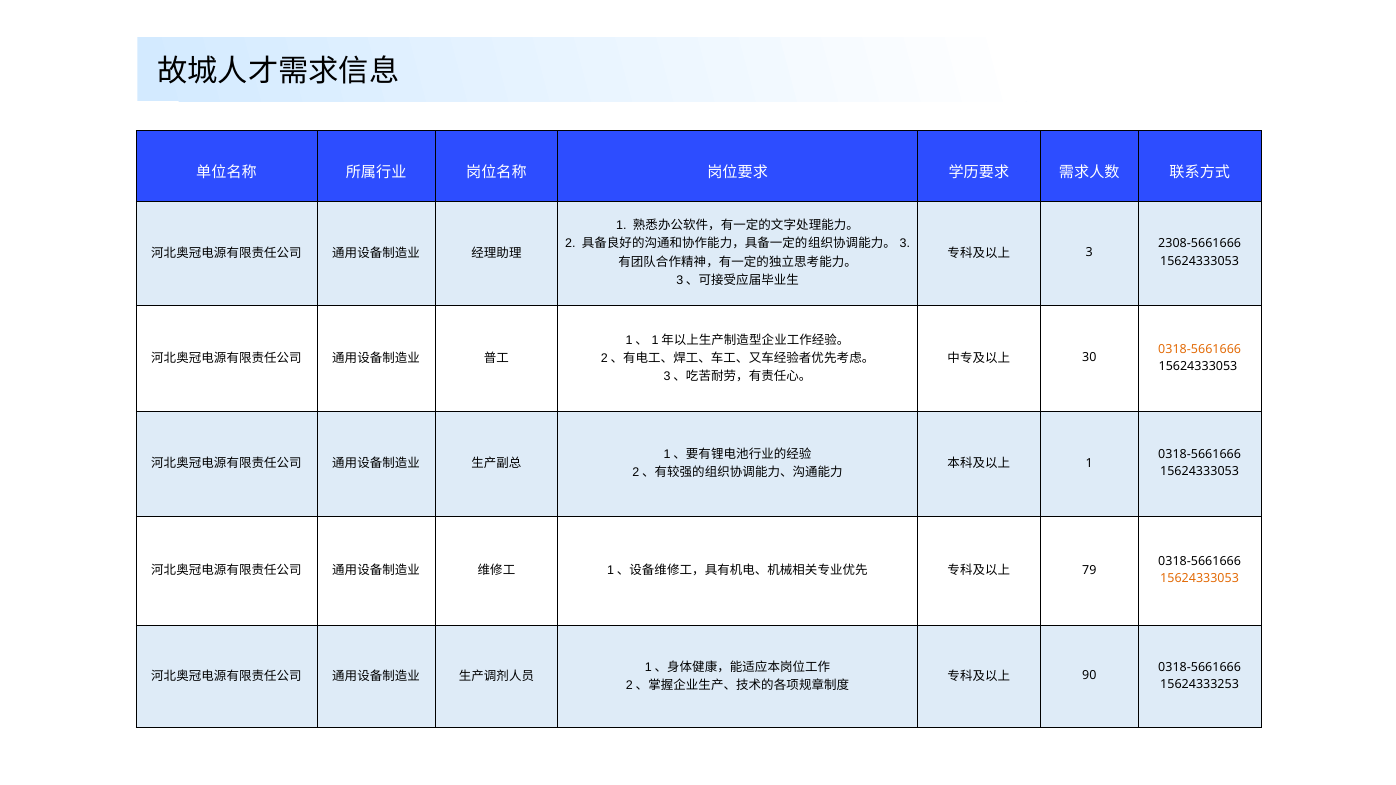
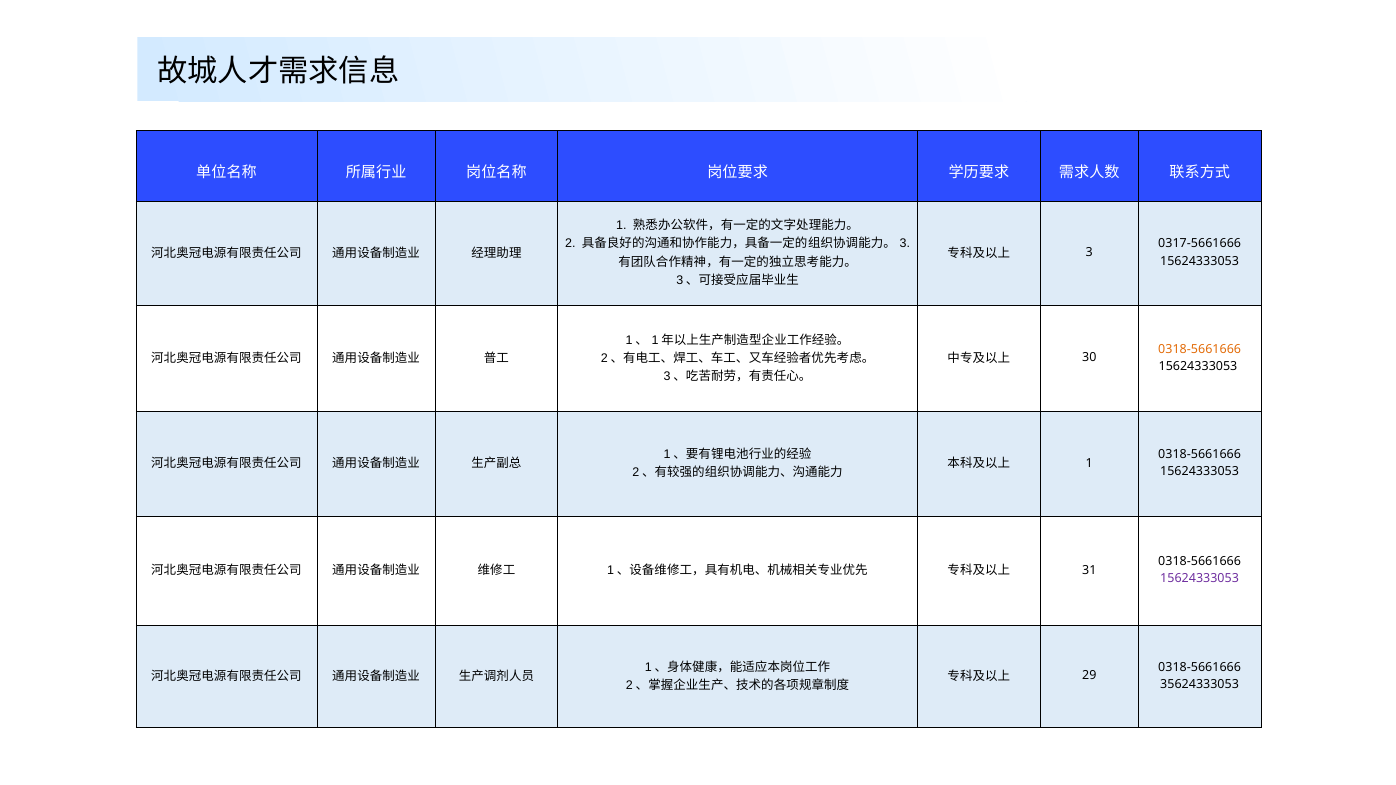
2308-5661666: 2308-5661666 -> 0317-5661666 (1200, 244)
79: 79 -> 31 (1089, 570)
15624333053 colour: orange -> purple (1200, 579)
90: 90 -> 29 (1089, 676)
15624333253: 15624333253 -> 35624333053 (1200, 685)
